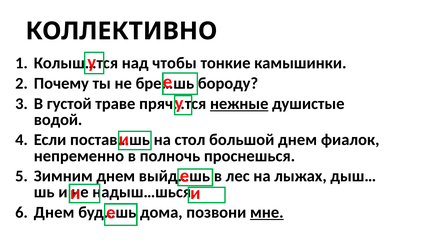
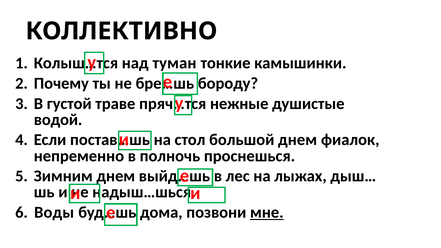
чтобы: чтобы -> туман (175, 63)
нежные underline: present -> none (239, 104)
Днем: Днем -> Воды (54, 212)
